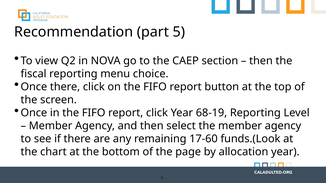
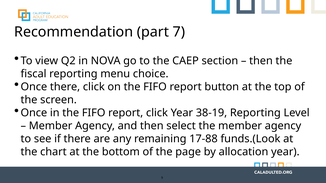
5: 5 -> 7 (179, 32)
68-19: 68-19 -> 38-19 (211, 113)
17-60: 17-60 -> 17-88 (203, 139)
